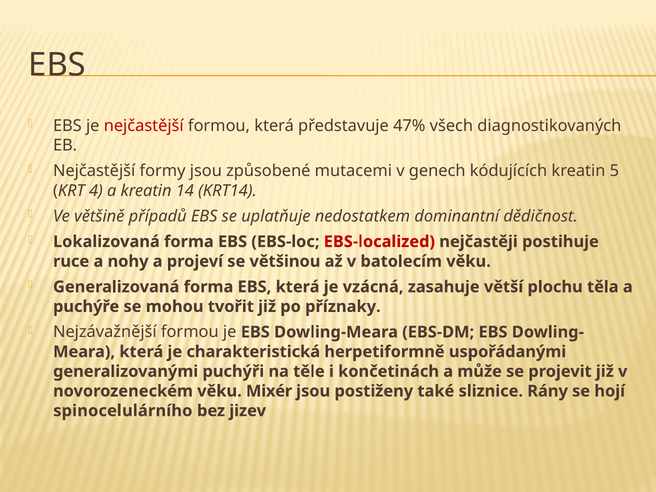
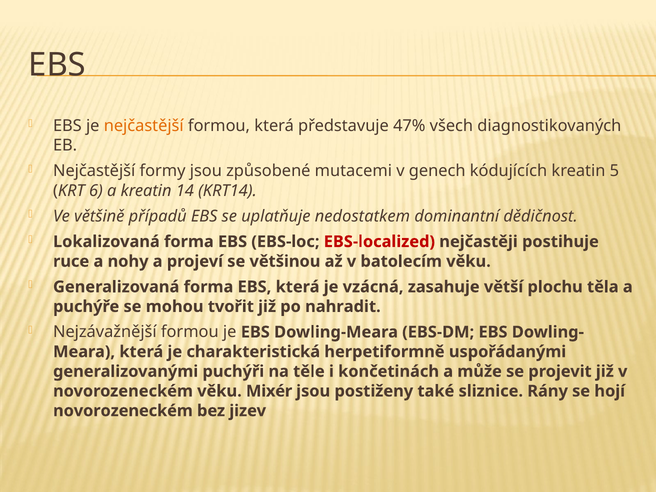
nejčastější colour: red -> orange (144, 126)
4: 4 -> 6 (96, 191)
příznaky: příznaky -> nahradit (343, 307)
spinocelulárního: spinocelulárního -> novorozeneckém (123, 411)
